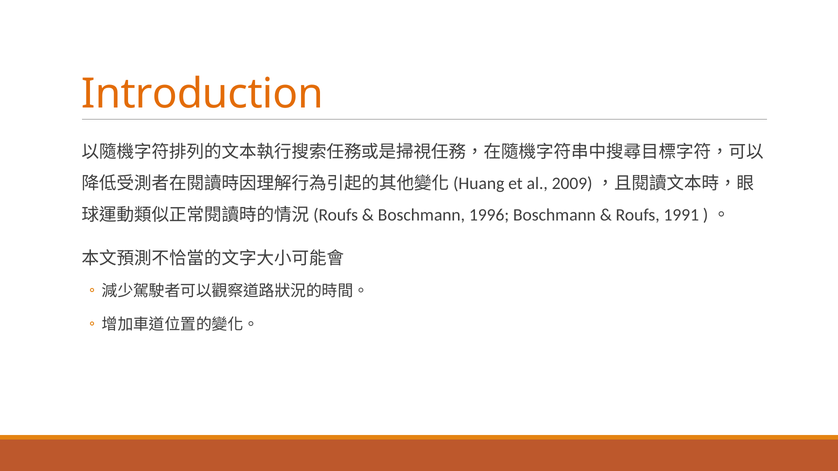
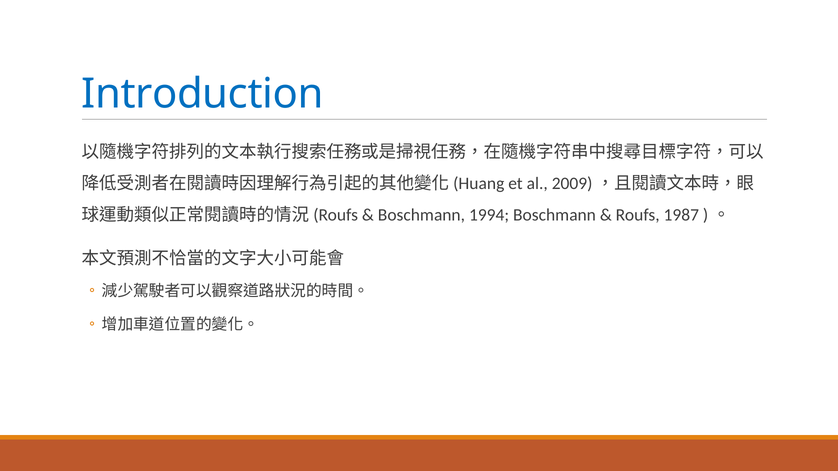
Introduction colour: orange -> blue (202, 94)
1996: 1996 -> 1994 (489, 215)
1991: 1991 -> 1987 (681, 215)
